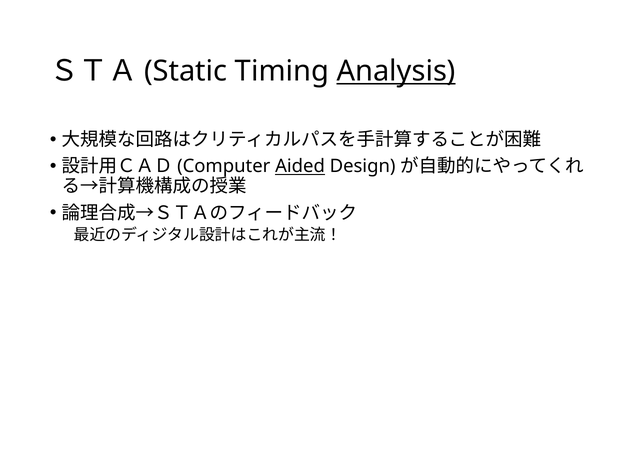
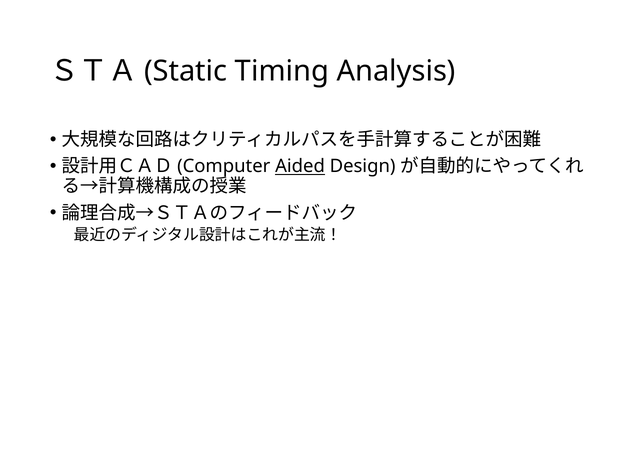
Analysis underline: present -> none (396, 71)
